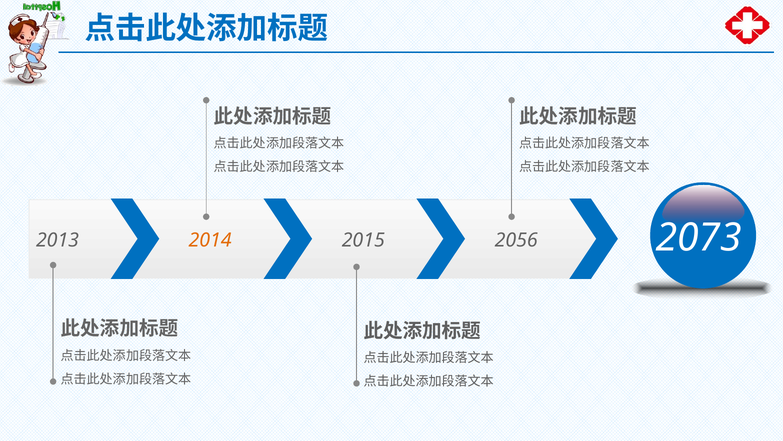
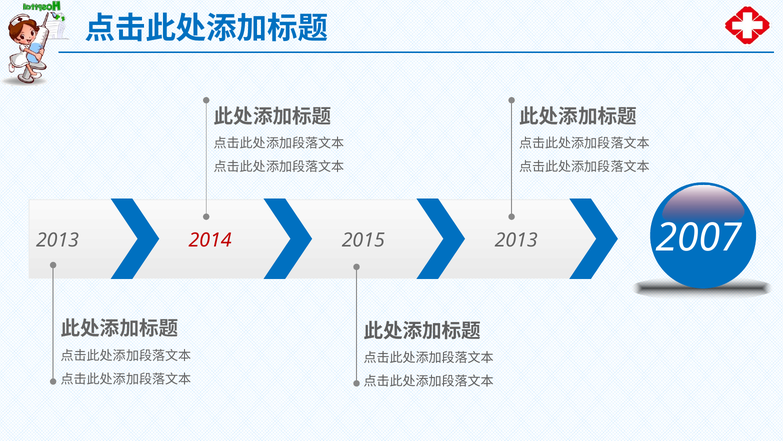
2073: 2073 -> 2007 (699, 238)
2014 colour: orange -> red (210, 240)
2015 2056: 2056 -> 2013 (516, 240)
